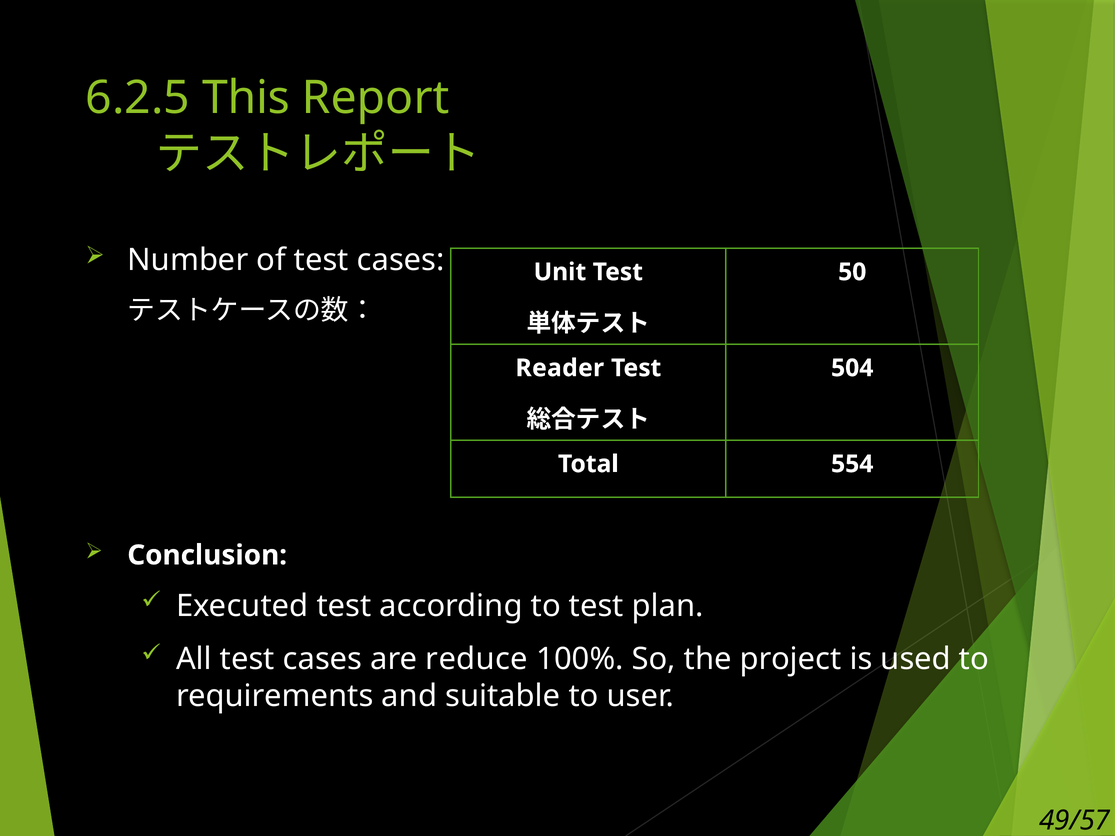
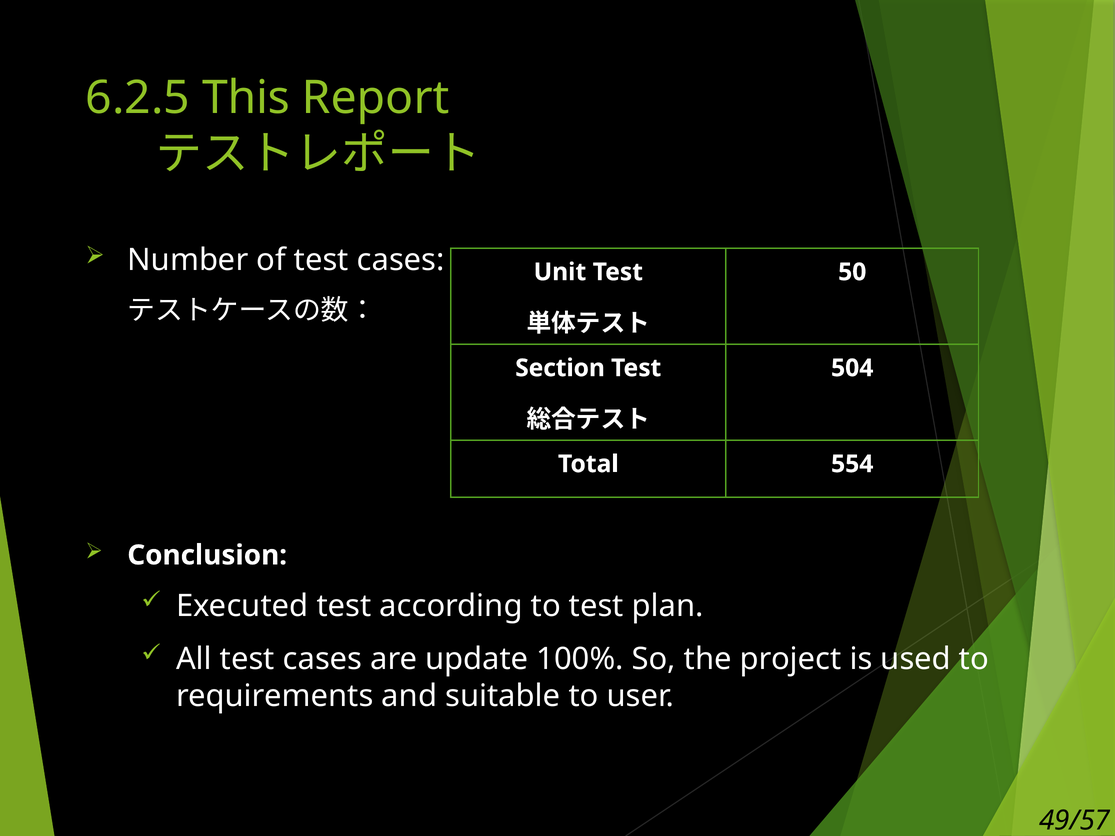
Reader: Reader -> Section (560, 368)
reduce: reduce -> update (477, 659)
